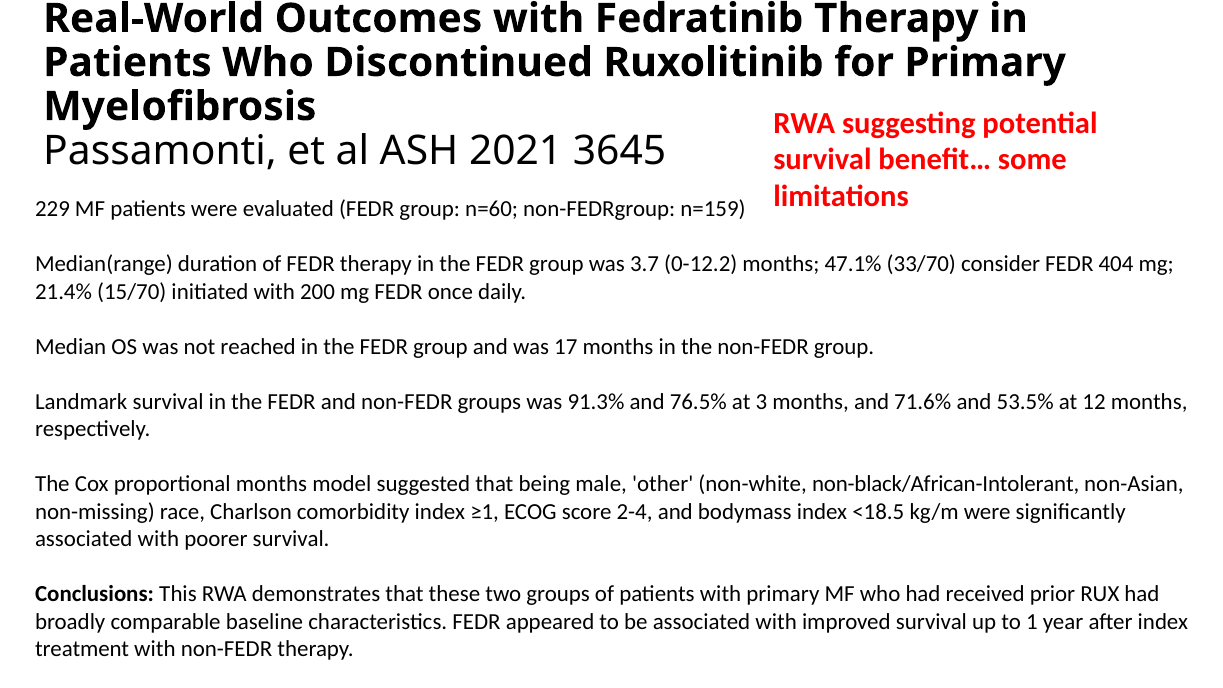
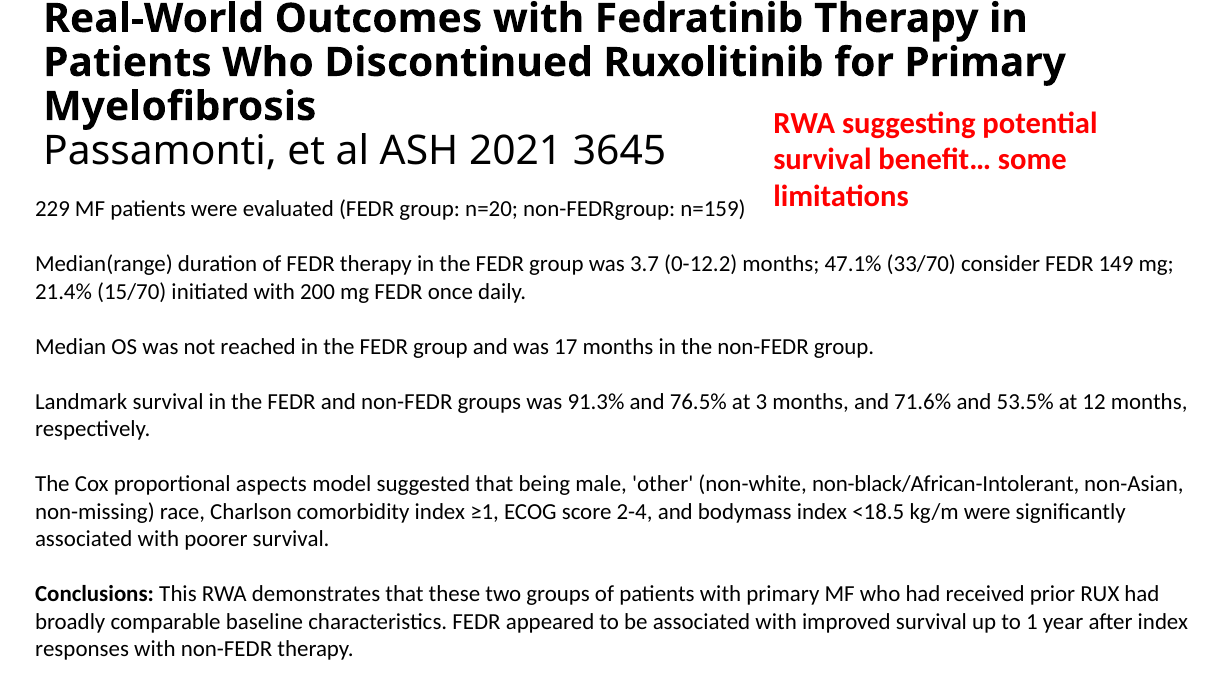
n=60: n=60 -> n=20 (492, 209)
404: 404 -> 149 (1116, 264)
proportional months: months -> aspects (271, 484)
treatment: treatment -> responses (82, 649)
